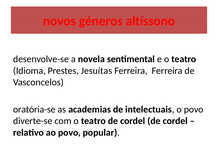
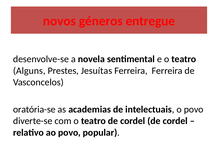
altíssono: altíssono -> entregue (150, 21)
Idioma: Idioma -> Alguns (29, 71)
